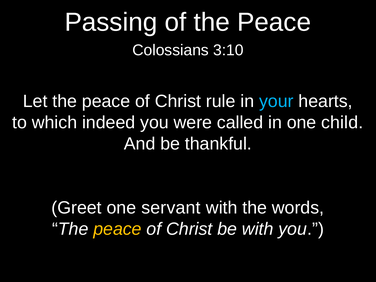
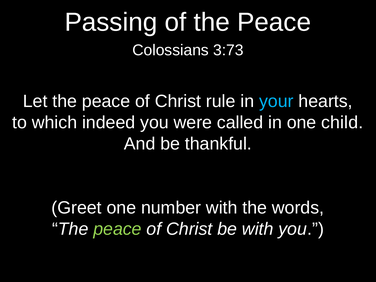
3:10: 3:10 -> 3:73 (228, 50)
servant: servant -> number (171, 208)
peace colour: yellow -> light green (117, 229)
